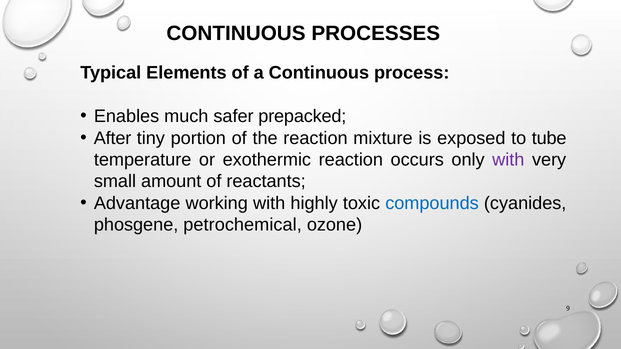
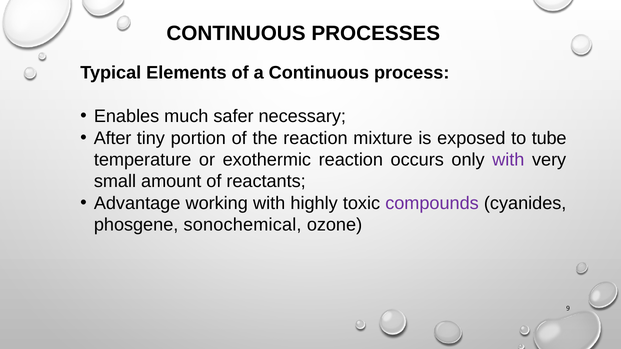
prepacked: prepacked -> necessary (302, 116)
compounds colour: blue -> purple (432, 203)
petrochemical: petrochemical -> sonochemical (243, 225)
